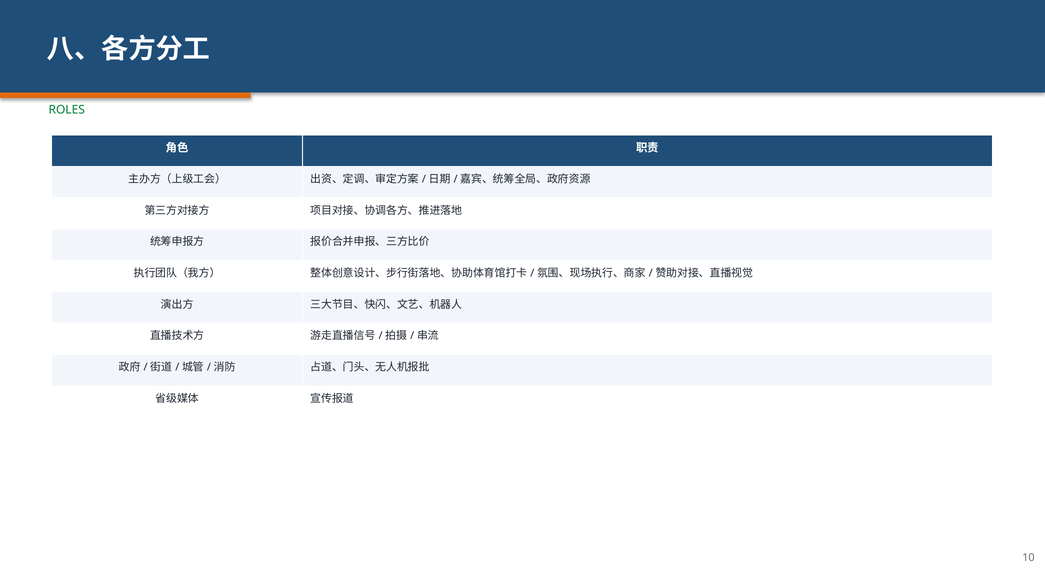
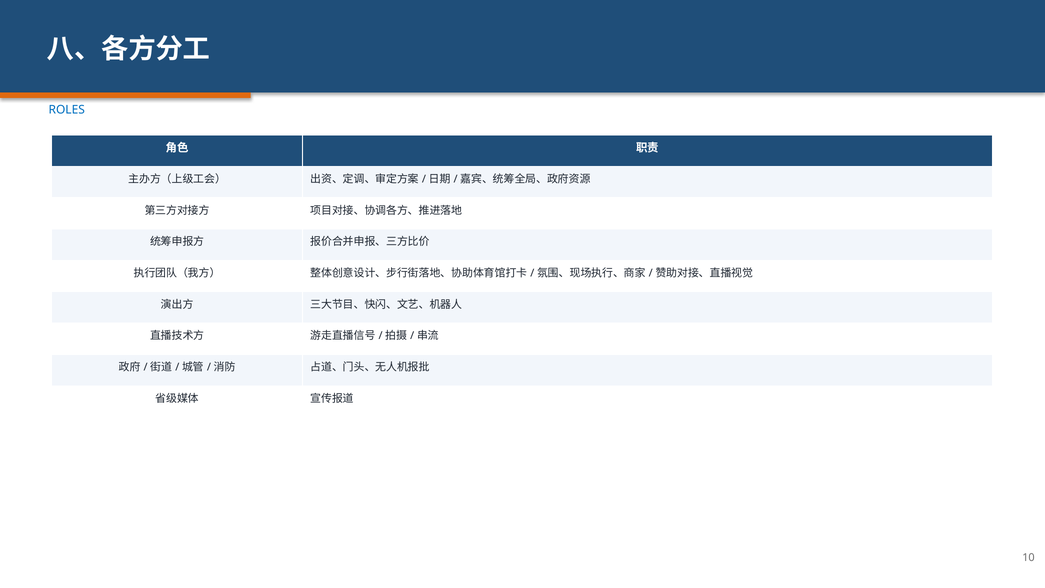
ROLES colour: green -> blue (67, 110)
